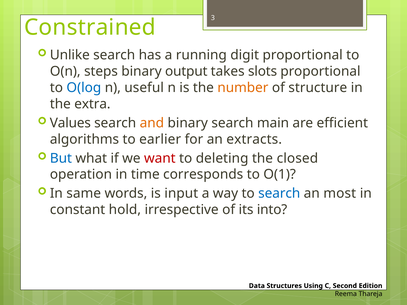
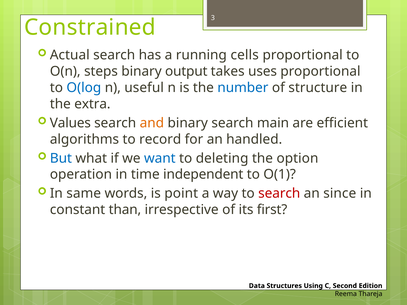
Unlike: Unlike -> Actual (70, 55)
digit: digit -> cells (245, 55)
slots: slots -> uses (263, 72)
number colour: orange -> blue (243, 88)
earlier: earlier -> record (160, 139)
extracts: extracts -> handled (254, 139)
want colour: red -> blue (160, 158)
closed: closed -> option (297, 158)
corresponds: corresponds -> independent (203, 175)
input: input -> point (181, 194)
search colour: blue -> red (279, 194)
most: most -> since (340, 194)
hold: hold -> than (125, 210)
into: into -> first (272, 210)
